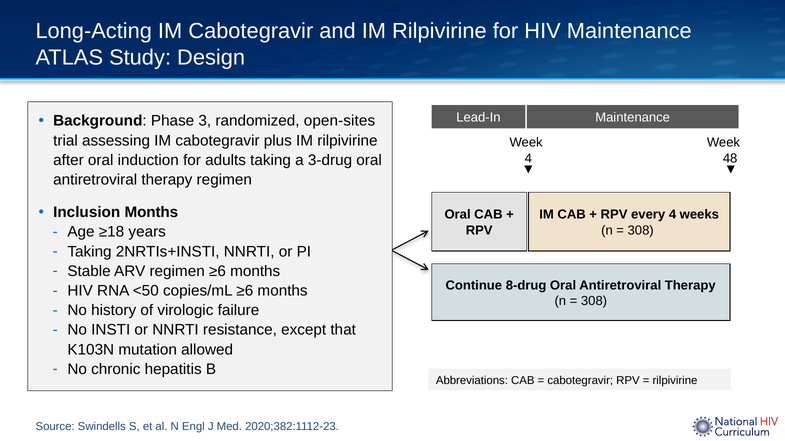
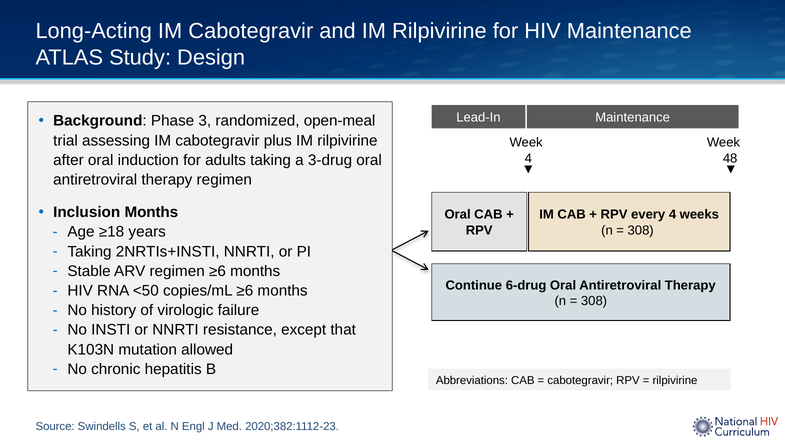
open-sites: open-sites -> open-meal (340, 121)
8-drug: 8-drug -> 6-drug (526, 286)
